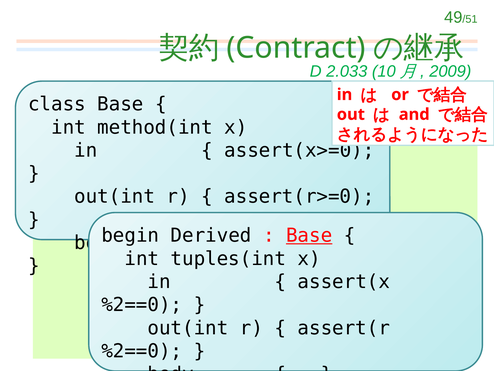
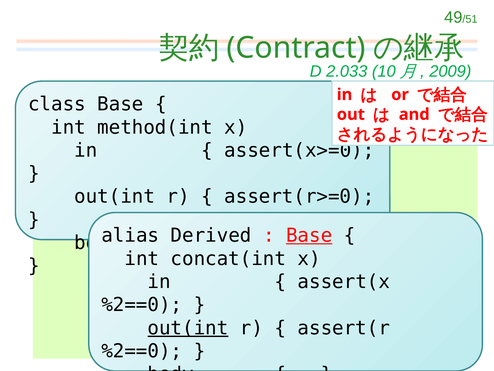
begin: begin -> alias (130, 235)
tuples(int: tuples(int -> concat(int (228, 258)
out(int underline: none -> present (188, 328)
